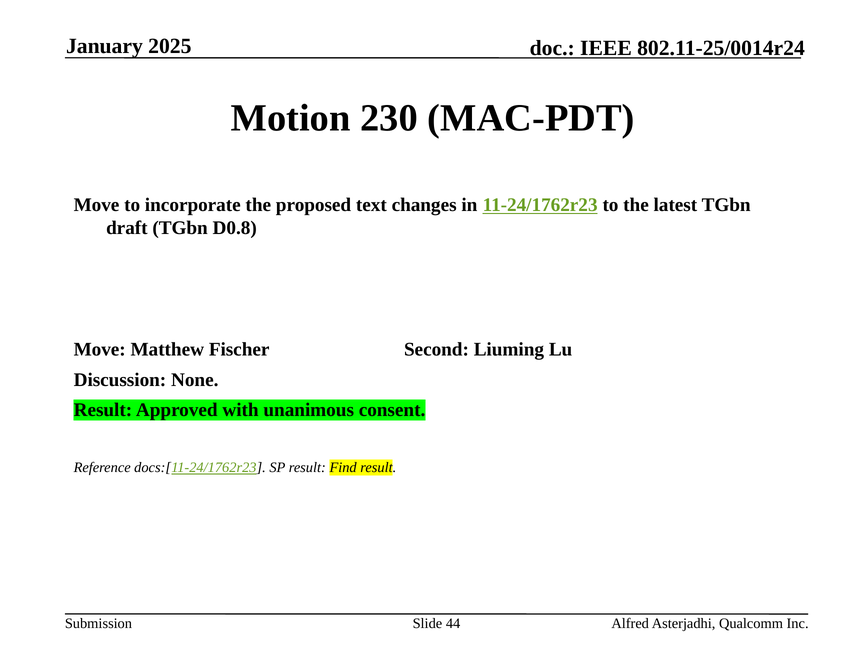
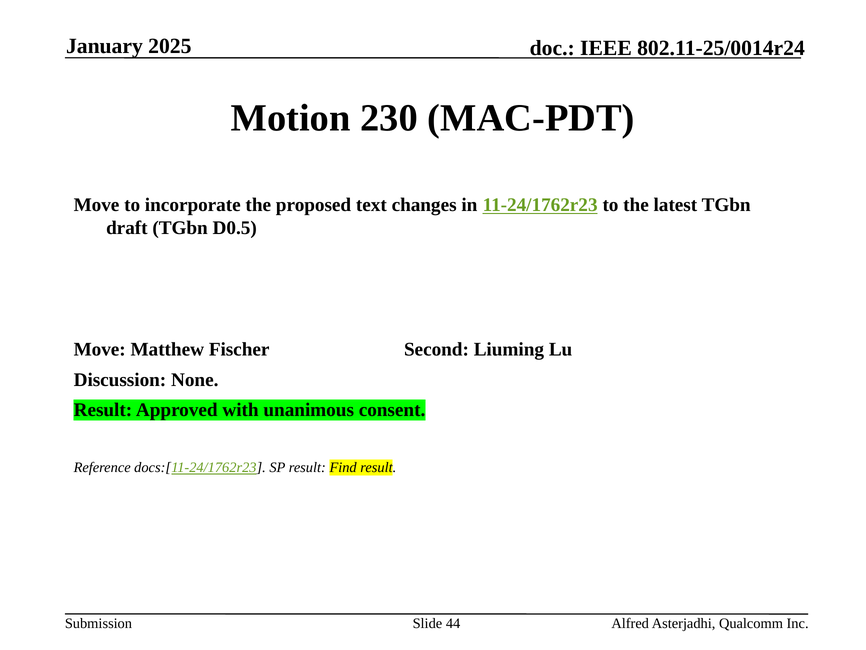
D0.8: D0.8 -> D0.5 (235, 228)
